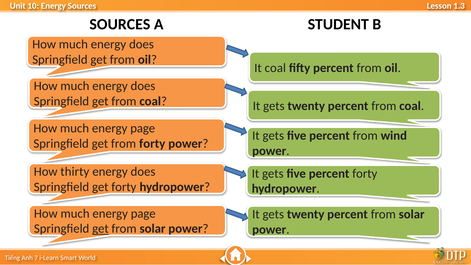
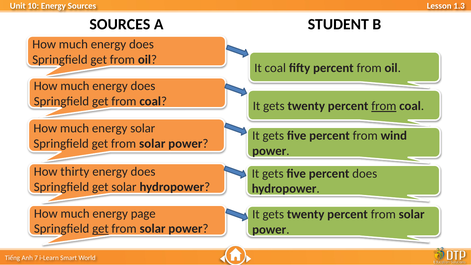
from underline: none -> present (384, 106)
page: page -> solar (143, 128)
forty: forty -> solar (152, 144)
percent forty: forty -> does (365, 173)
get forty: forty -> solar (124, 187)
